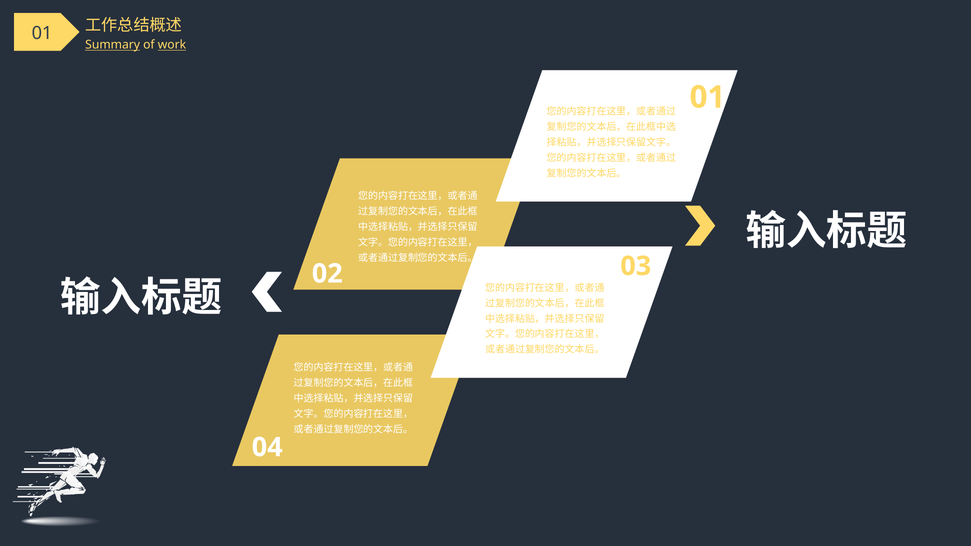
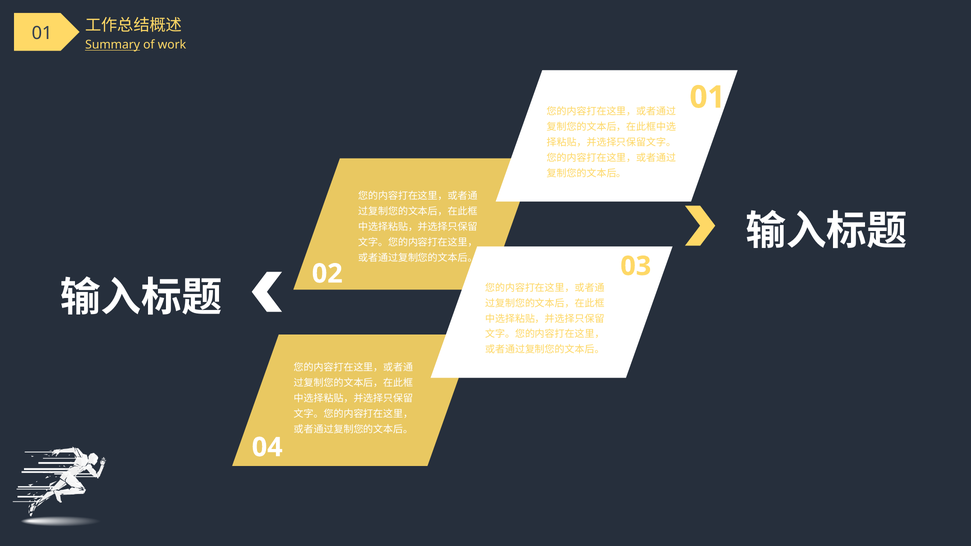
work underline: present -> none (172, 45)
